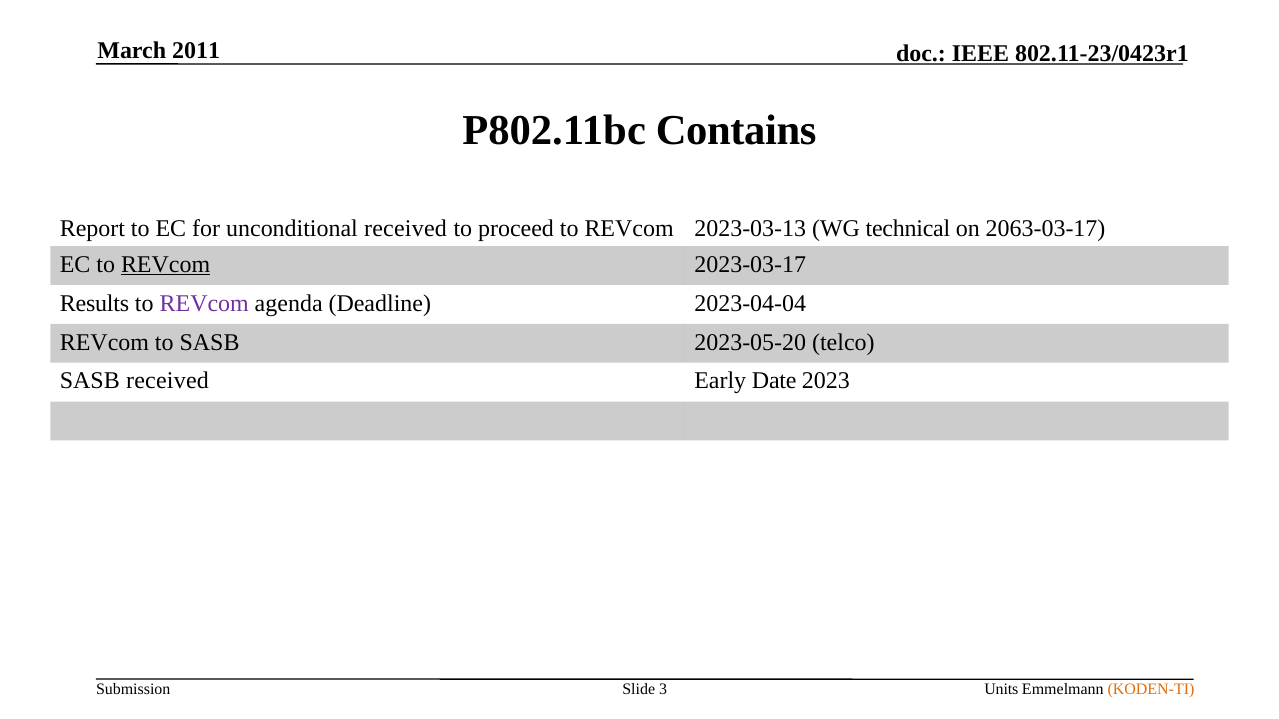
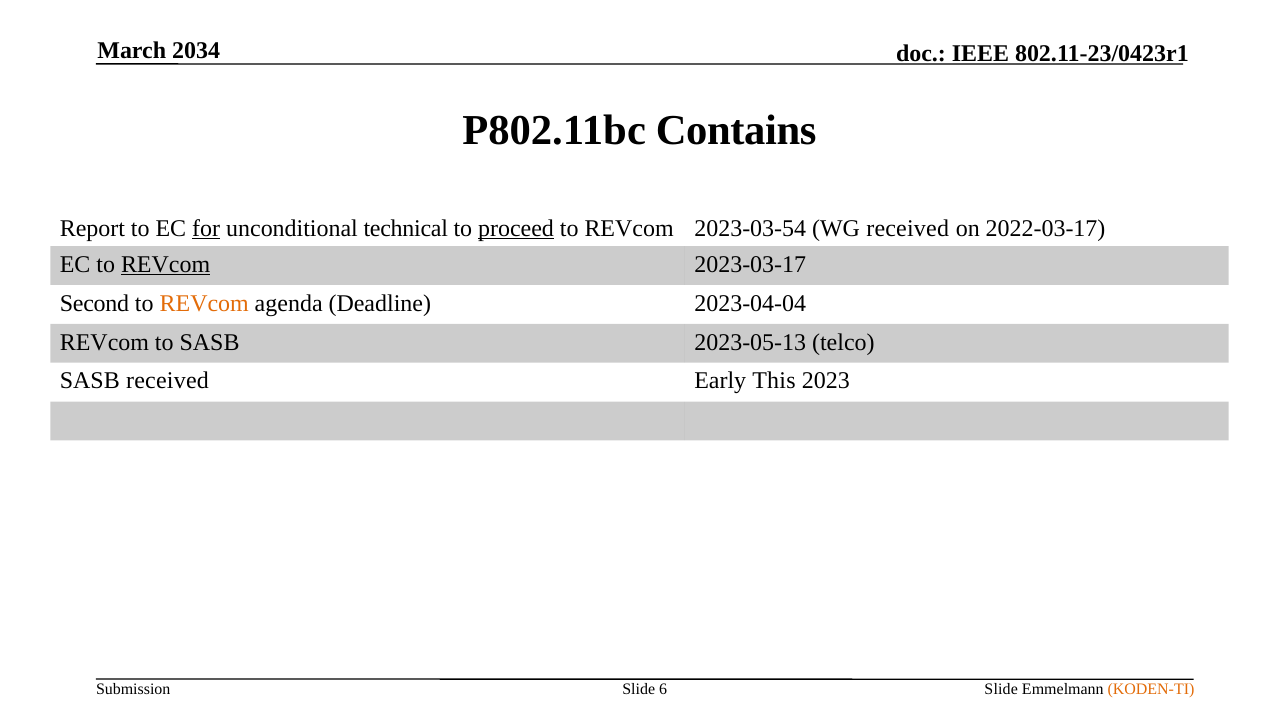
2011: 2011 -> 2034 (196, 51)
for underline: none -> present (206, 228)
unconditional received: received -> technical (406, 228)
proceed underline: none -> present (516, 228)
2023-03-13: 2023-03-13 -> 2023-03-54 (750, 228)
WG technical: technical -> received (908, 228)
2063-03-17: 2063-03-17 -> 2022-03-17 (1046, 228)
Results: Results -> Second (95, 303)
REVcom colour: purple -> orange (204, 303)
2023-05-20: 2023-05-20 -> 2023-05-13 (750, 342)
Date: Date -> This (774, 381)
3: 3 -> 6 (663, 690)
Units: Units -> Slide (1001, 690)
